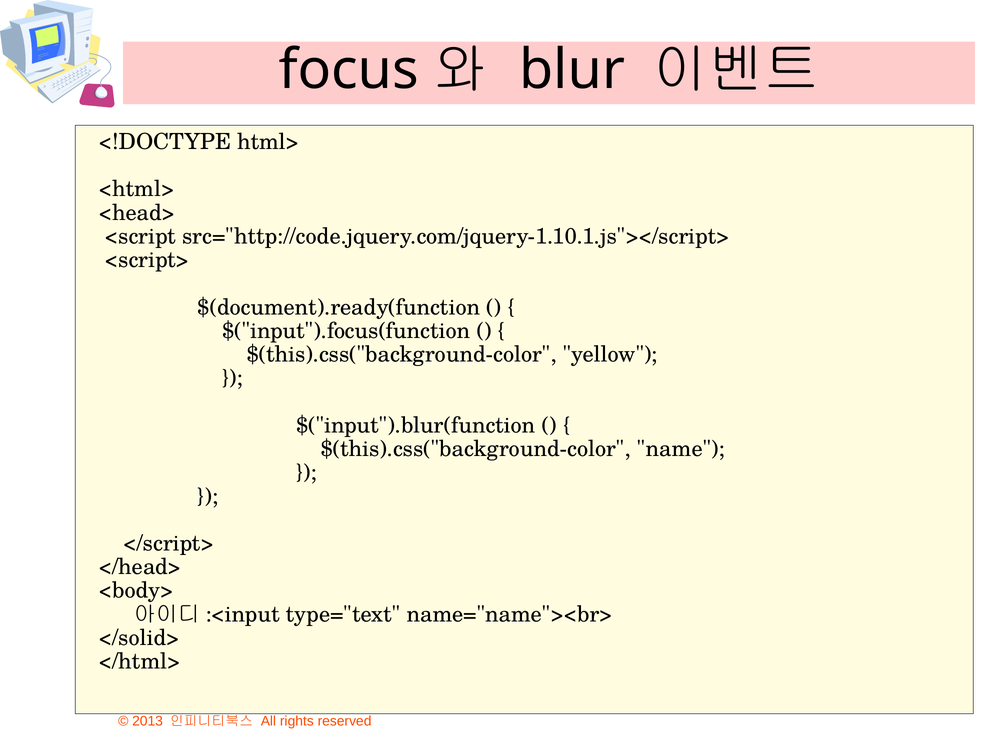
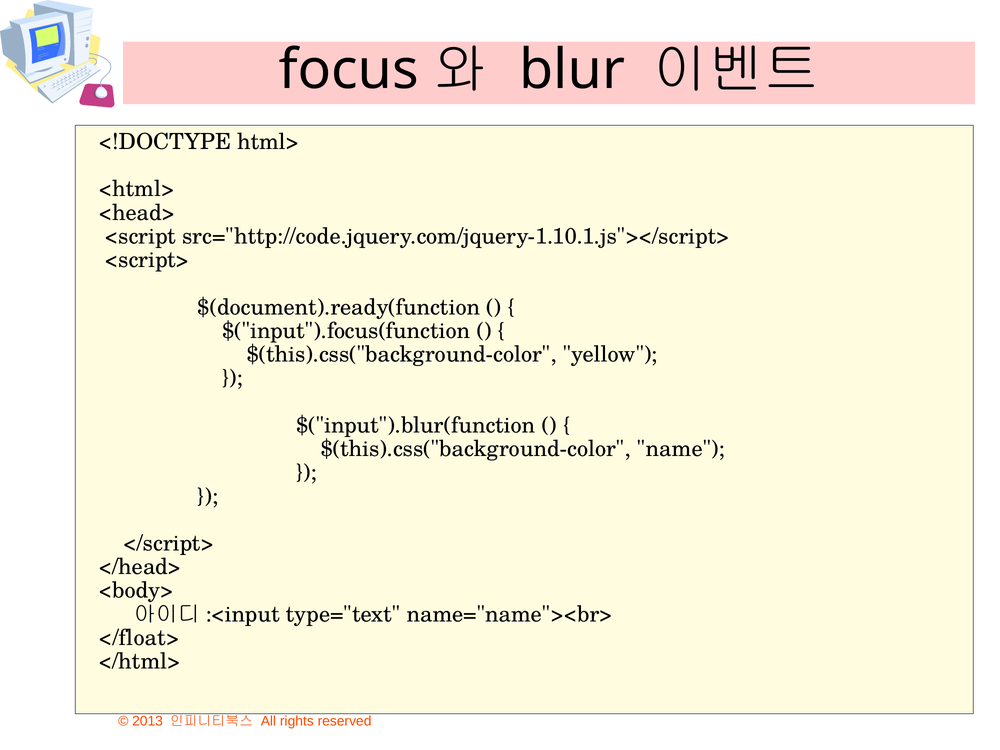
</solid>: </solid> -> </float> (139, 638)
